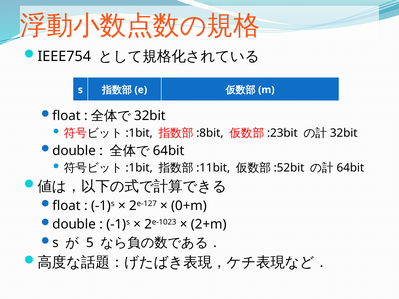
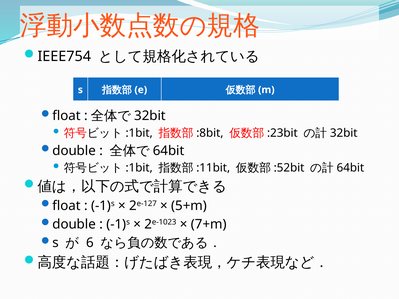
0+m: 0+m -> 5+m (189, 206)
2+m: 2+m -> 7+m (209, 224)
5: 5 -> 6 (90, 243)
